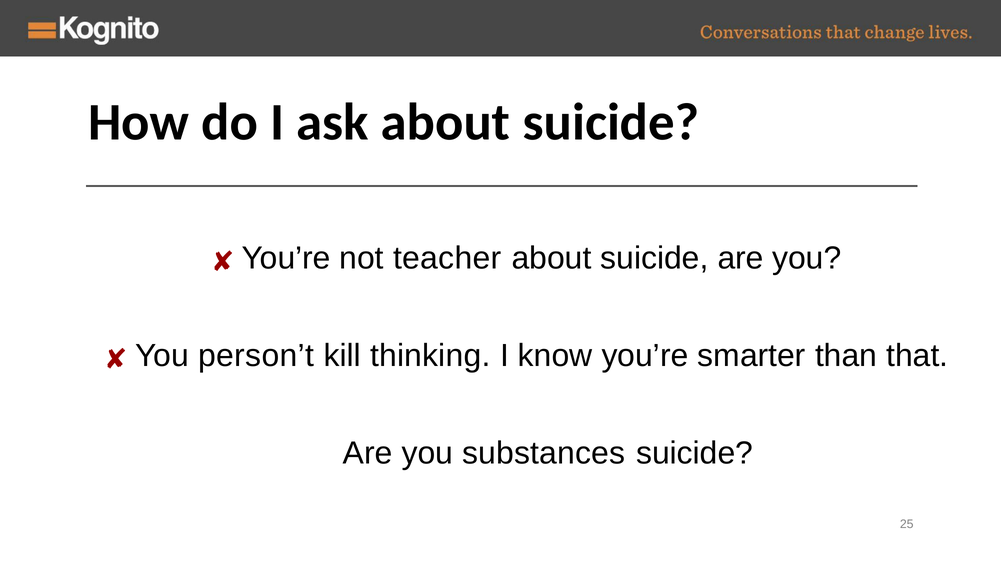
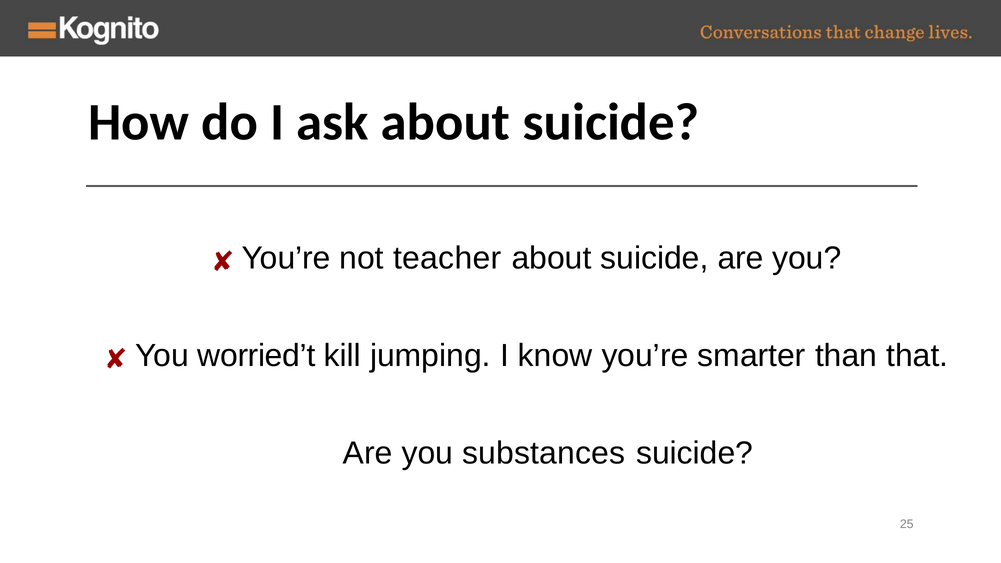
person’t: person’t -> worried’t (256, 355)
thinking: thinking -> jumping (430, 355)
